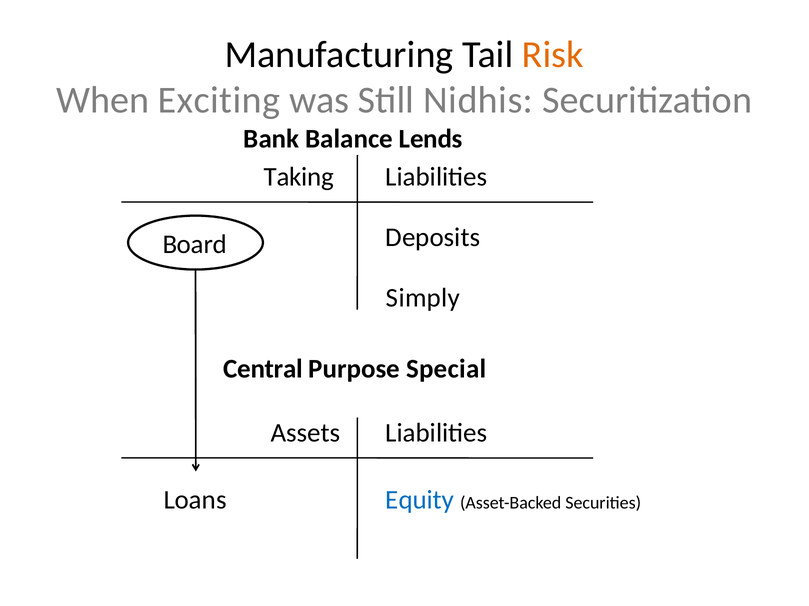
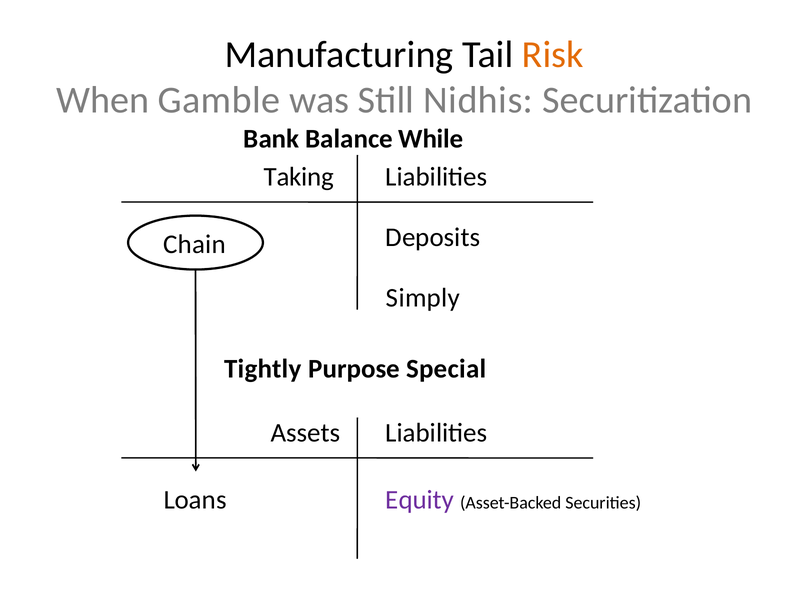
Exciting: Exciting -> Gamble (219, 100)
Lends: Lends -> While (431, 139)
Board: Board -> Chain (194, 244)
Central: Central -> Tightly (263, 369)
Equity colour: blue -> purple (420, 501)
